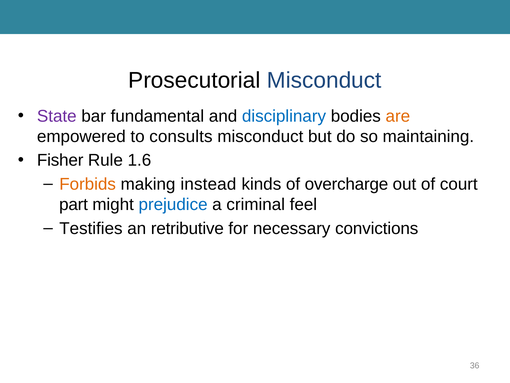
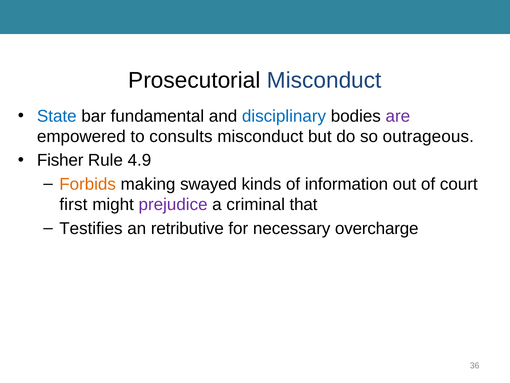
State colour: purple -> blue (57, 116)
are colour: orange -> purple (398, 116)
maintaining: maintaining -> outrageous (428, 136)
1.6: 1.6 -> 4.9 (139, 160)
instead: instead -> swayed (209, 184)
overcharge: overcharge -> information (346, 184)
part: part -> first (73, 204)
prejudice colour: blue -> purple (173, 204)
feel: feel -> that (303, 204)
convictions: convictions -> overcharge (377, 228)
